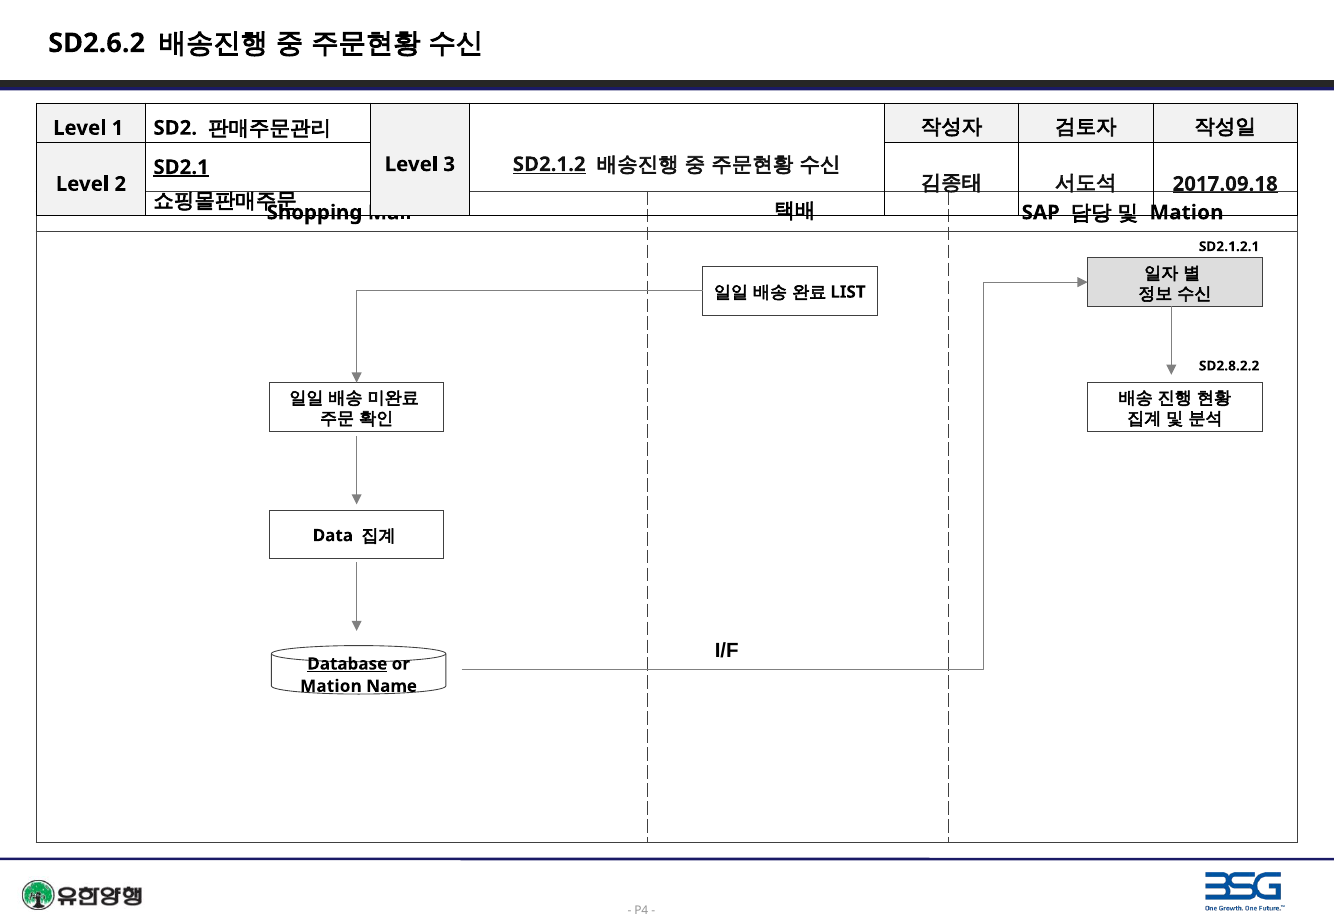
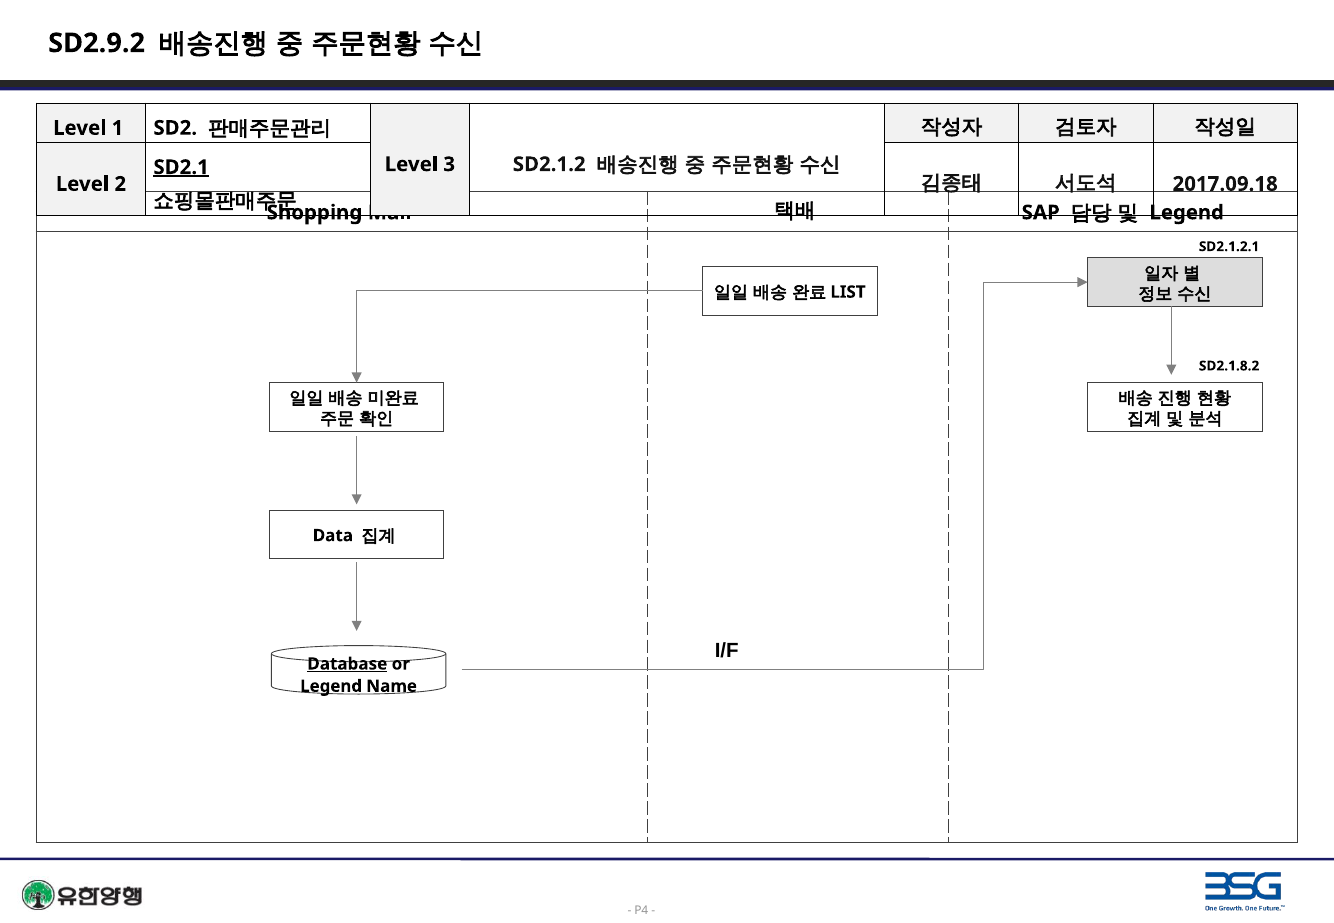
SD2.6.2: SD2.6.2 -> SD2.9.2 (97, 43)
SD2.1.2 underline: present -> none (549, 164)
2017.09.18 underline: present -> none (1225, 184)
Mation: Mation -> Legend (1187, 213)
SD2.8.2.2: SD2.8.2.2 -> SD2.1.8.2 (1229, 366)
Mation: Mation -> Legend (331, 687)
